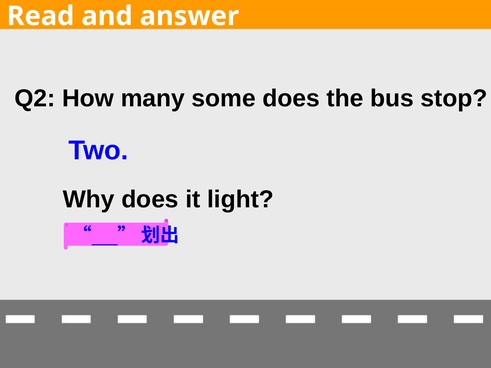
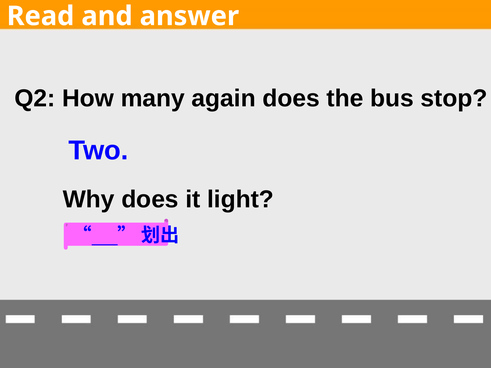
some: some -> again (224, 99)
